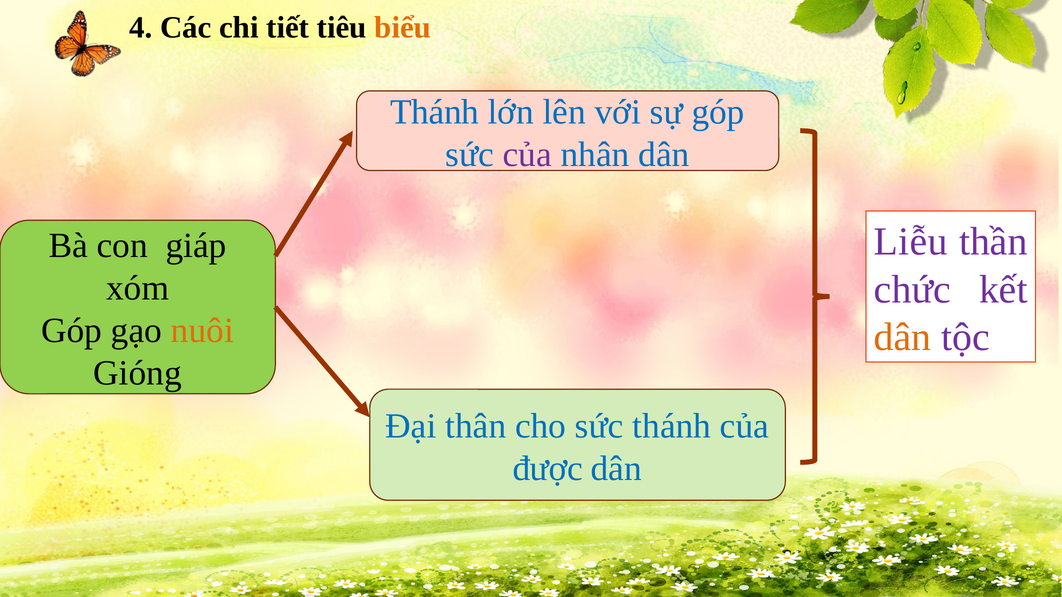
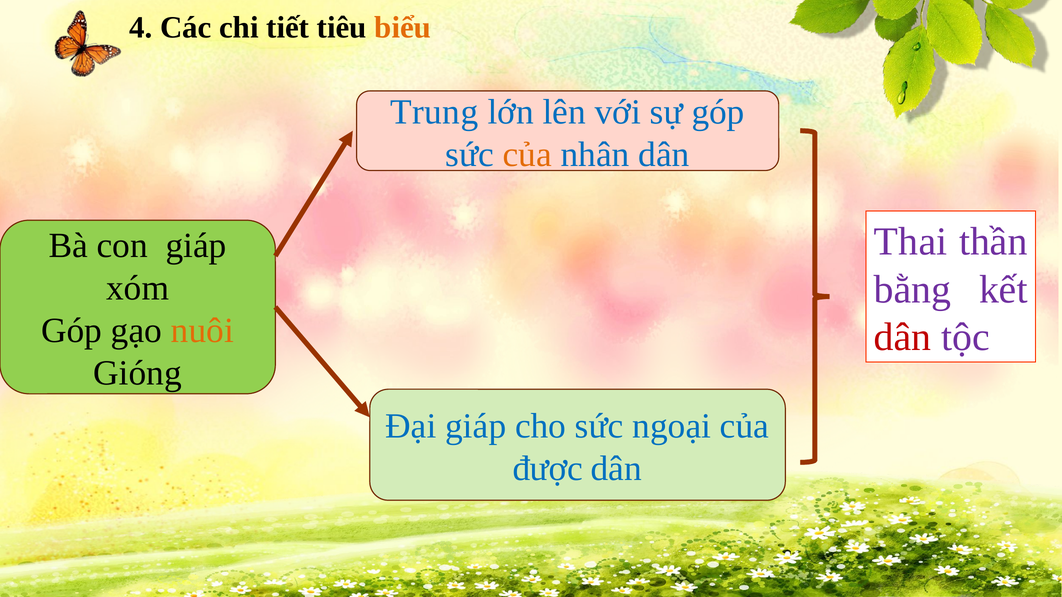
Thánh: Thánh -> Trung (434, 112)
của colour: purple -> orange (527, 154)
Liễu: Liễu -> Thai (911, 242)
chức: chức -> bằng (913, 290)
dân colour: orange -> red (903, 337)
Đại thân: thân -> giáp (476, 426)
sức thánh: thánh -> ngoại (672, 426)
